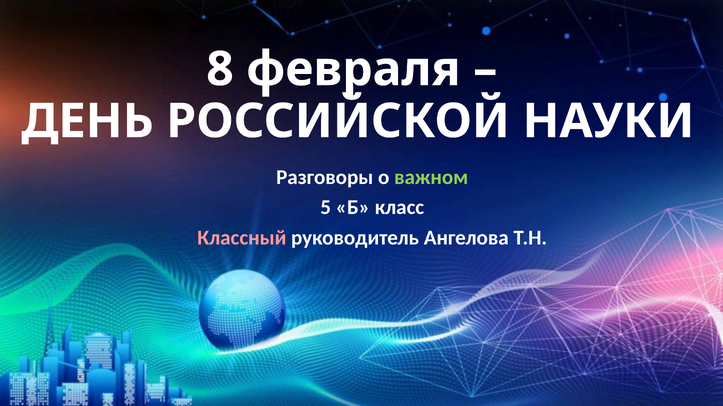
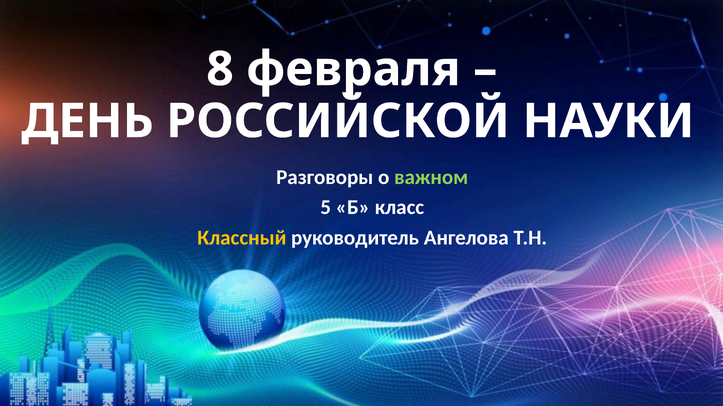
Классный colour: pink -> yellow (242, 238)
